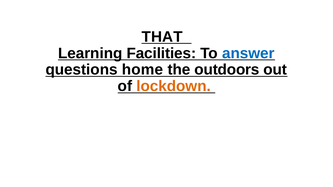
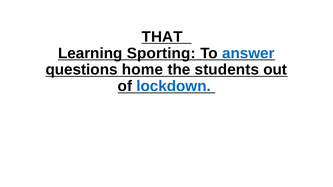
Facilities: Facilities -> Sporting (161, 53)
outdoors: outdoors -> students (227, 70)
lockdown colour: orange -> blue (174, 86)
